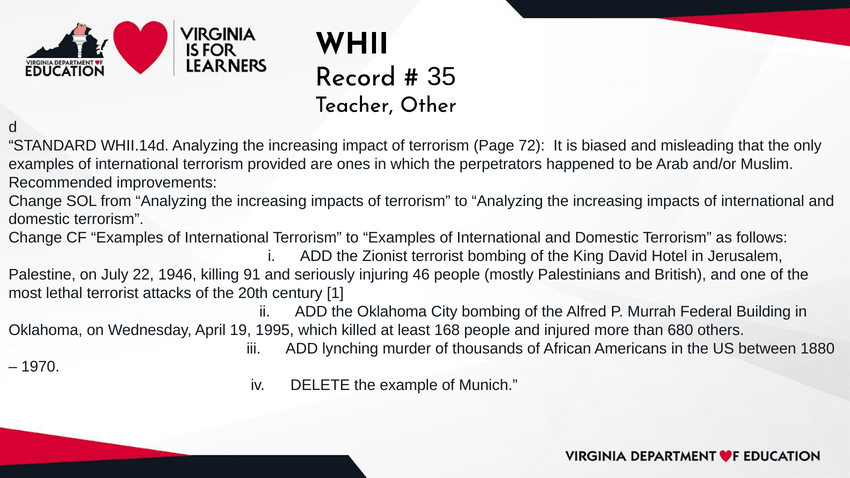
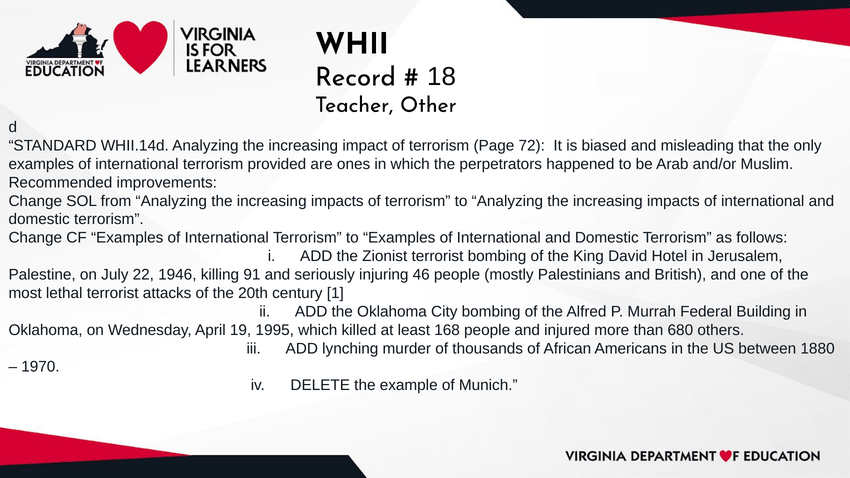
35: 35 -> 18 (442, 77)
